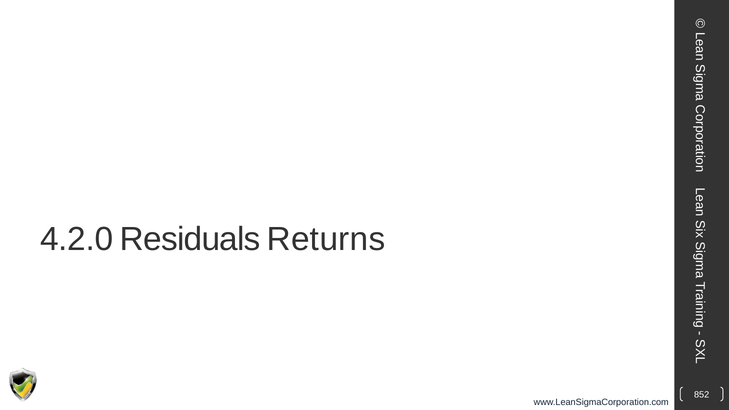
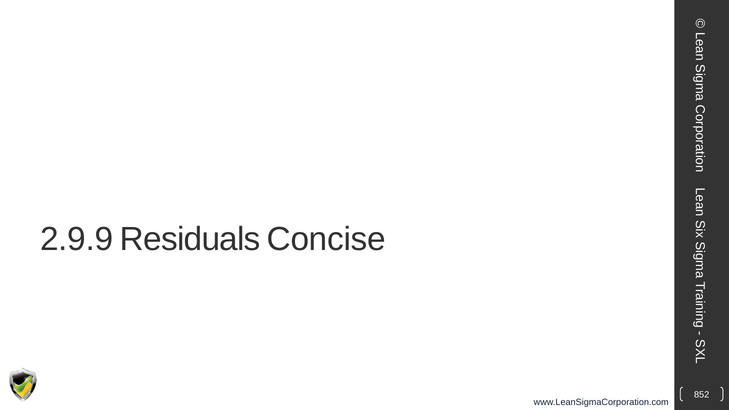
4.2.0: 4.2.0 -> 2.9.9 (77, 239)
Returns: Returns -> Concise (326, 239)
